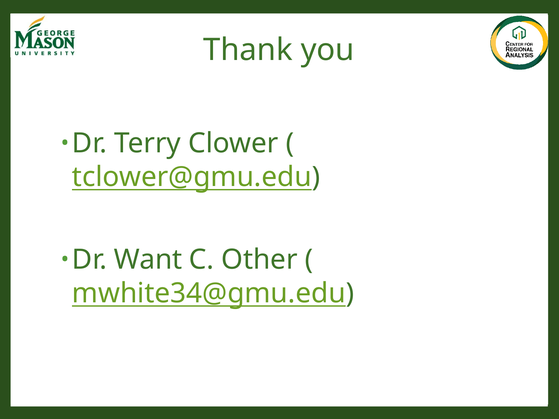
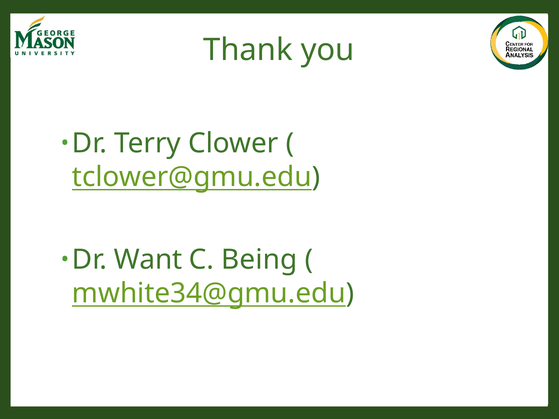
Other: Other -> Being (259, 260)
